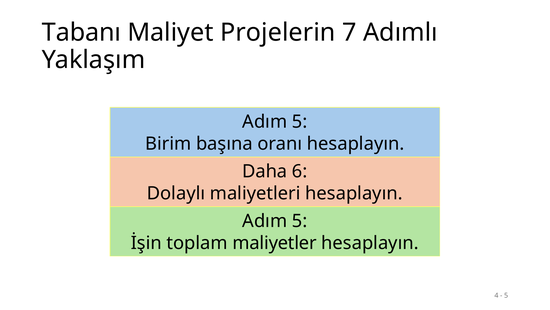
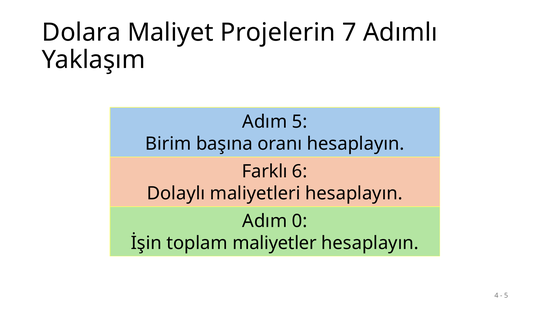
Tabanı: Tabanı -> Dolara (81, 33)
Daha: Daha -> Farklı (265, 171)
5: 5 -> 0 (300, 220)
